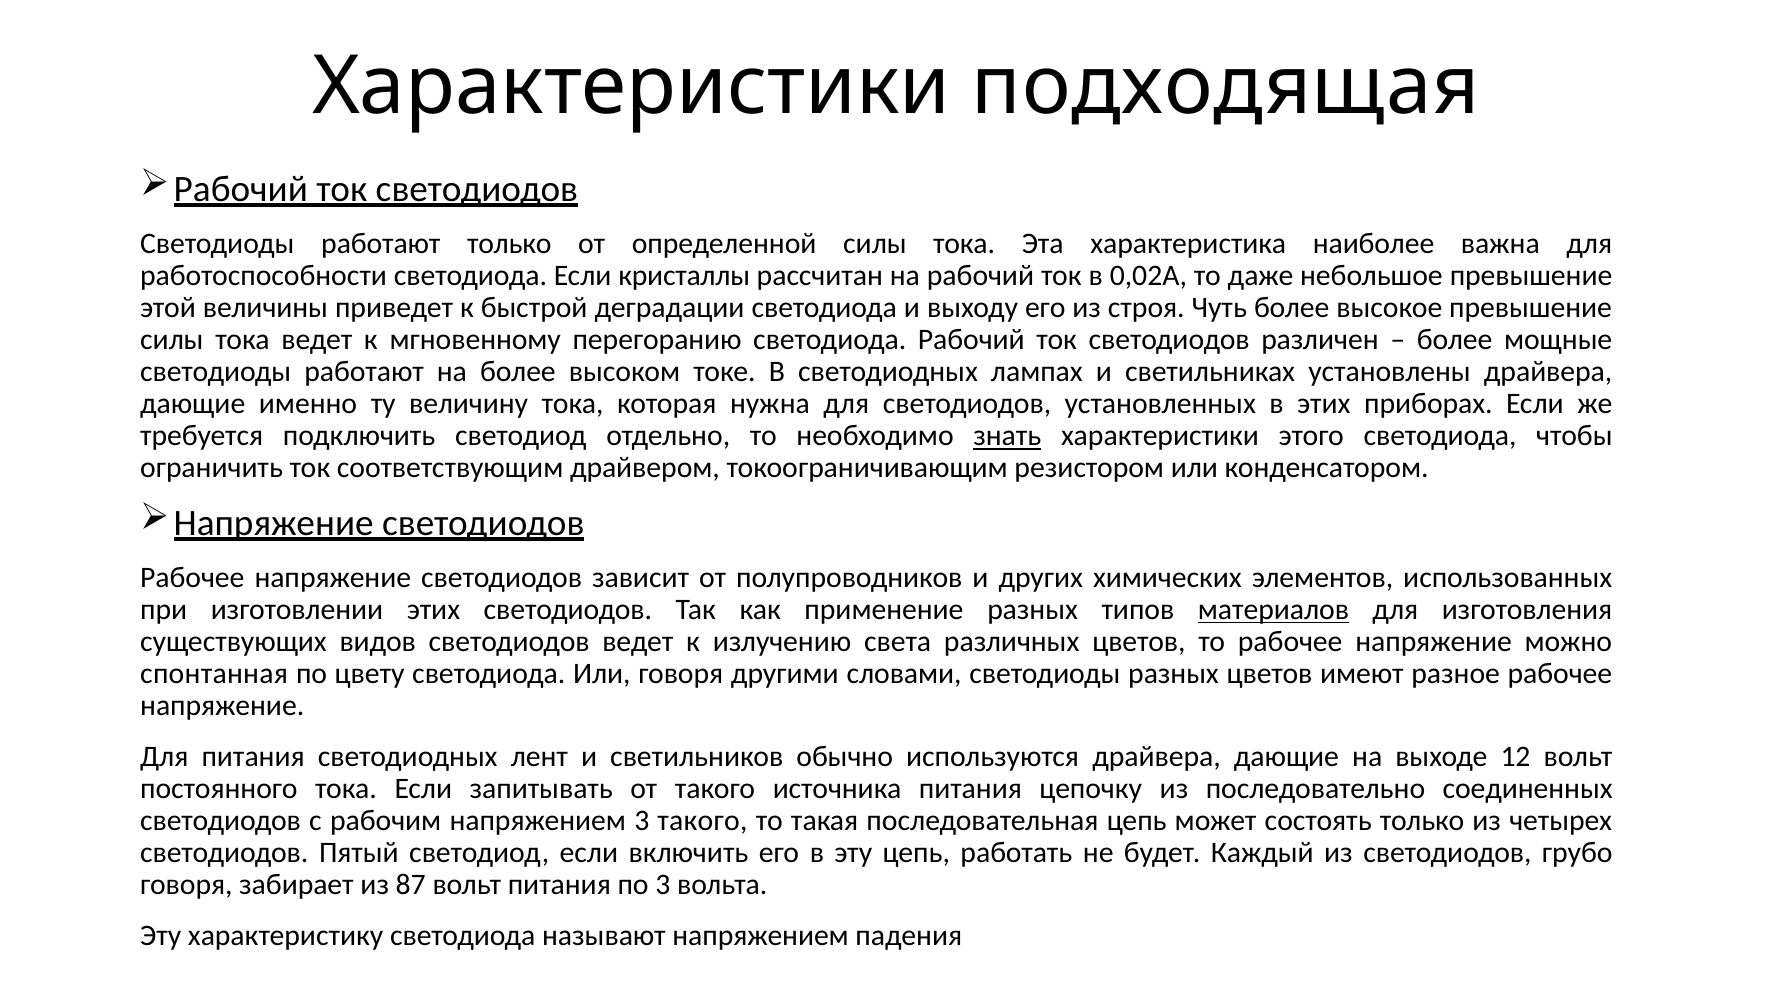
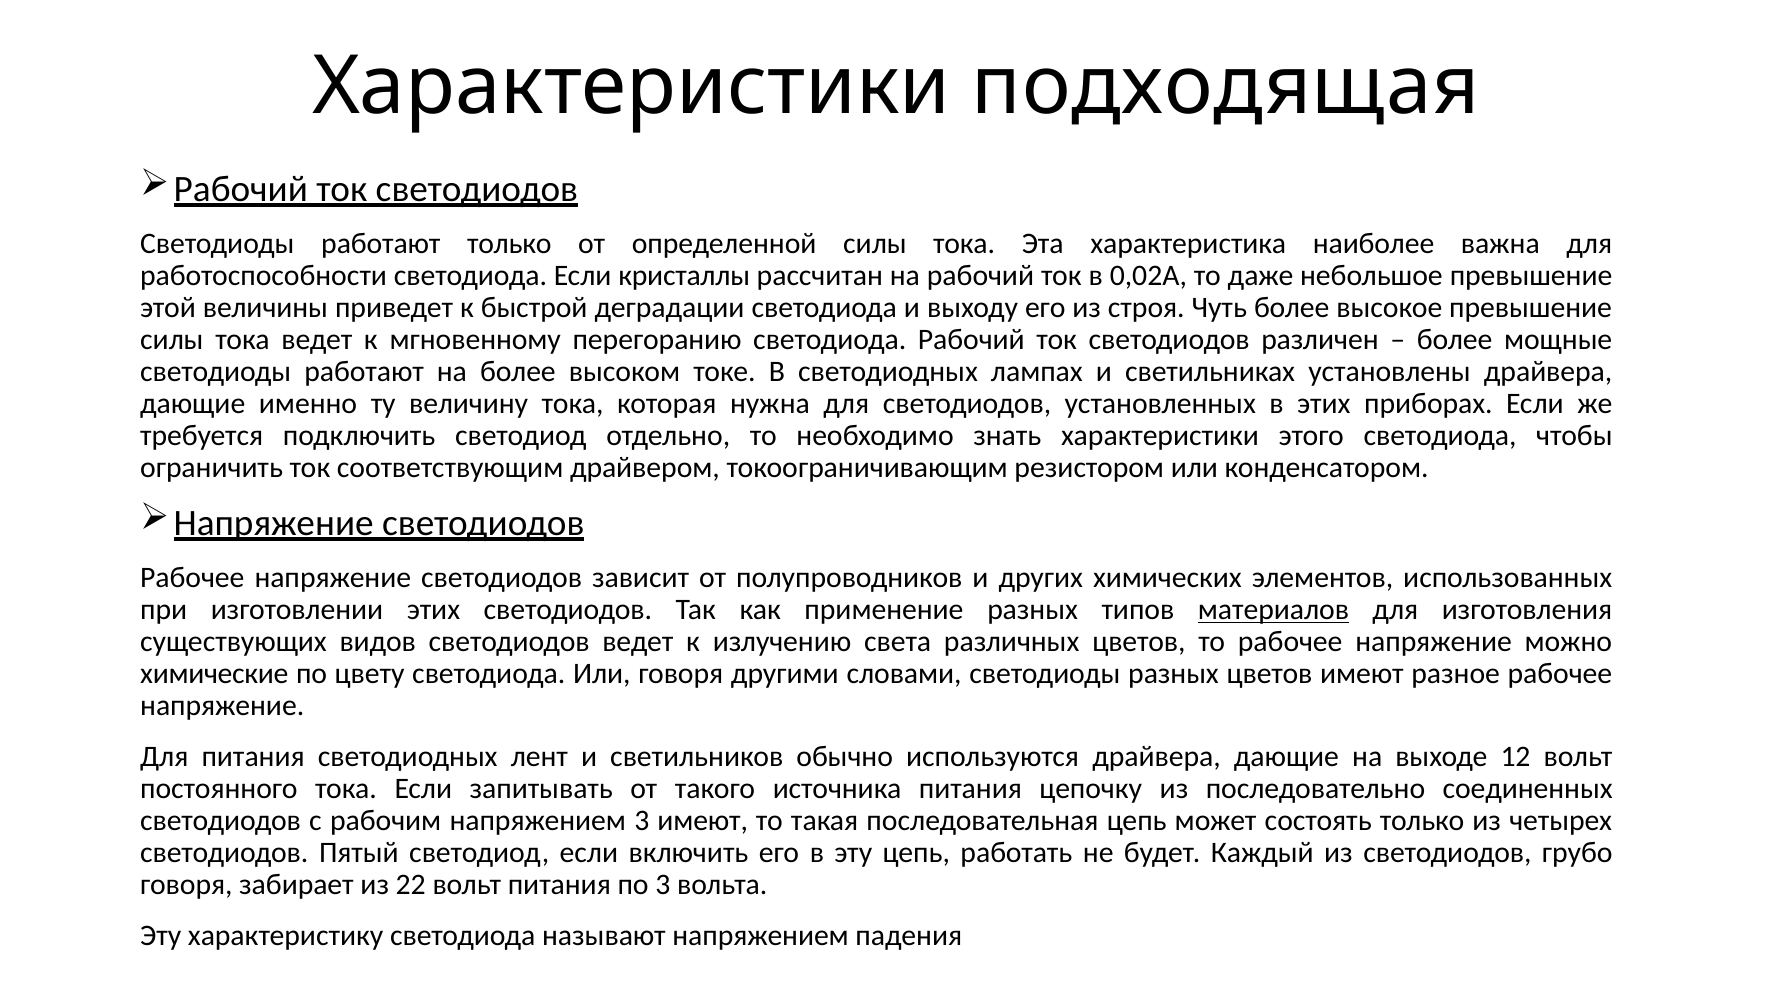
знать underline: present -> none (1007, 436)
спонтанная: спонтанная -> химические (214, 674)
3 такого: такого -> имеют (703, 821)
87: 87 -> 22 (411, 886)
